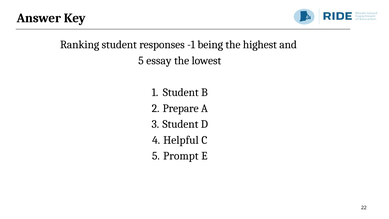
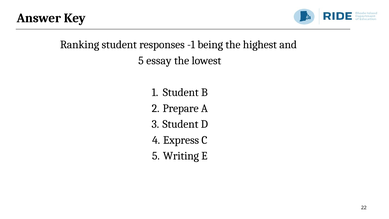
Helpful: Helpful -> Express (181, 140)
Prompt: Prompt -> Writing (181, 156)
